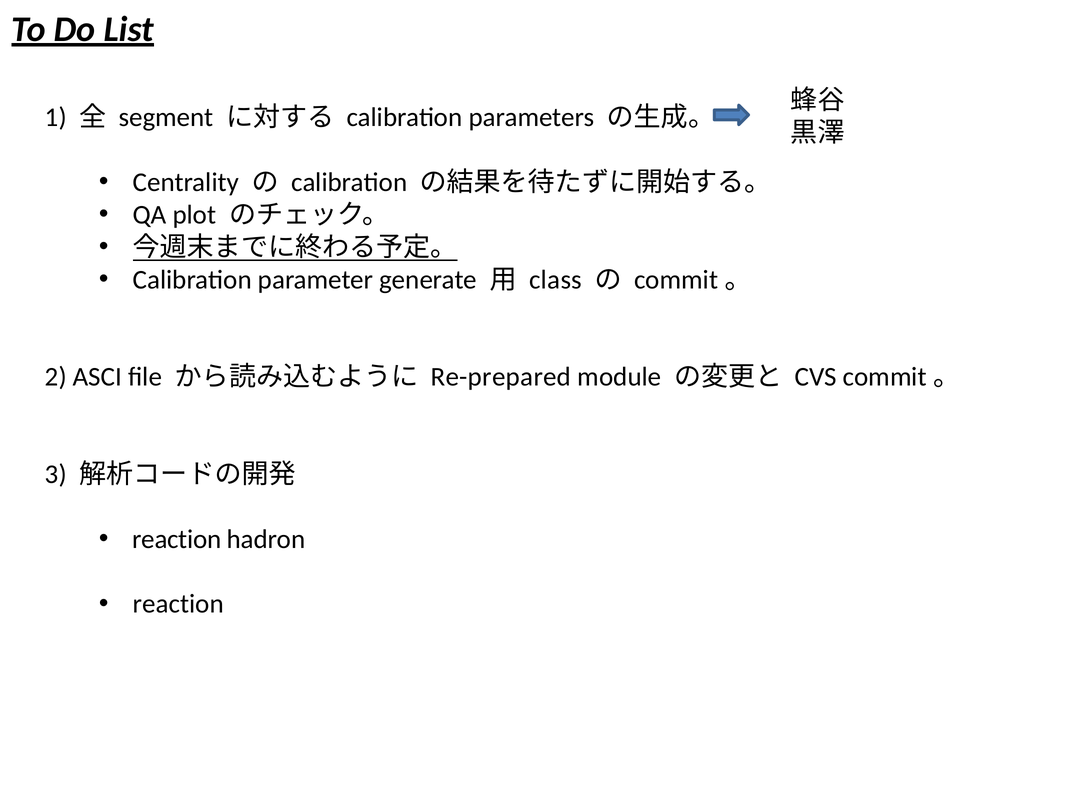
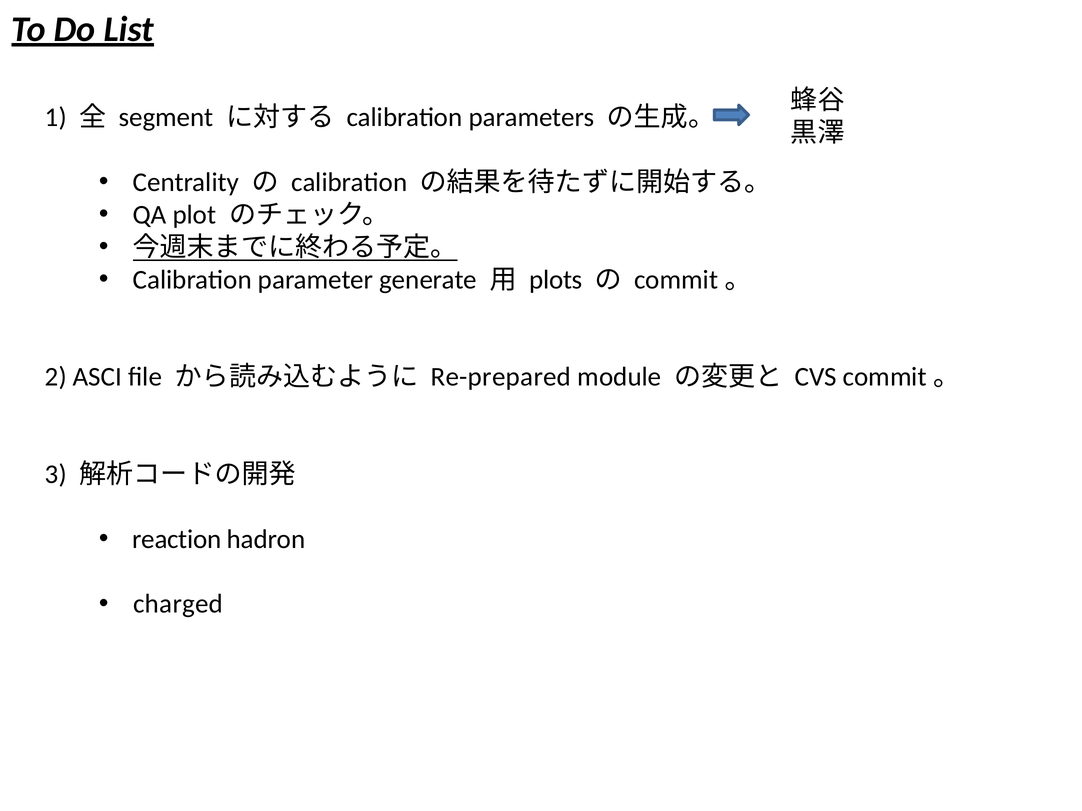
class: class -> plots (556, 280)
reaction: reaction -> charged (178, 604)
